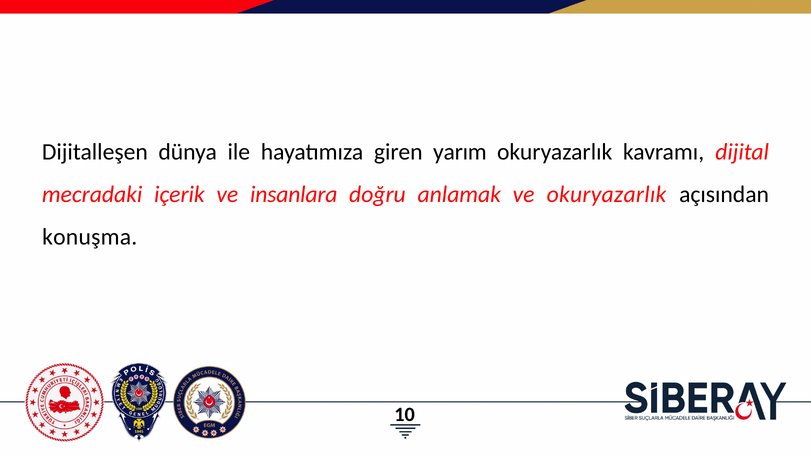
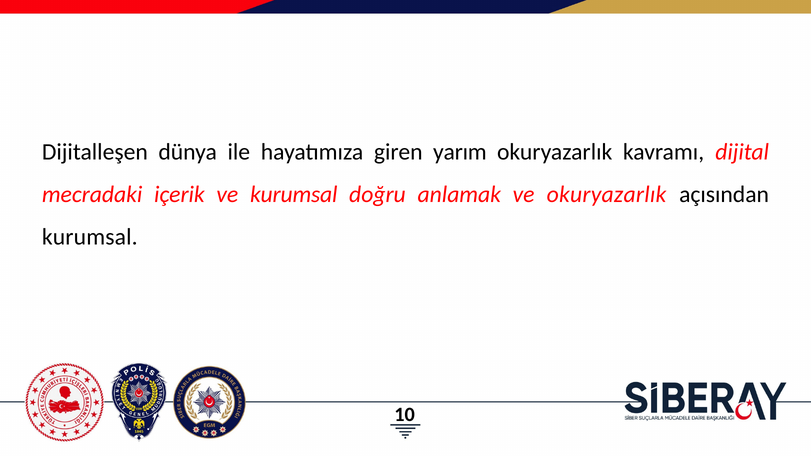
ve insanlara: insanlara -> kurumsal (294, 195)
konuşma: konuşma -> kurumsal (90, 237)
